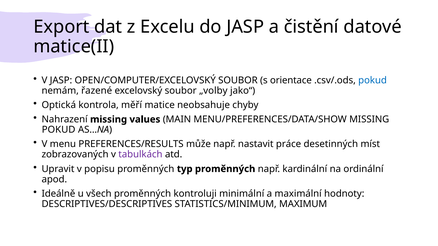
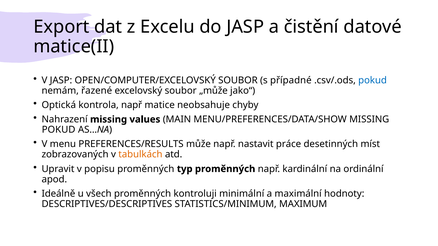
orientace: orientace -> případné (291, 80)
„volby: „volby -> „může (213, 91)
kontrola měří: měří -> např (132, 105)
tabulkách colour: purple -> orange (140, 155)
